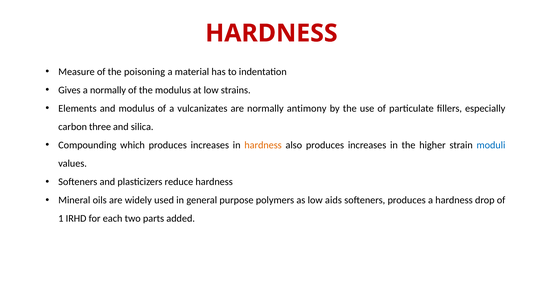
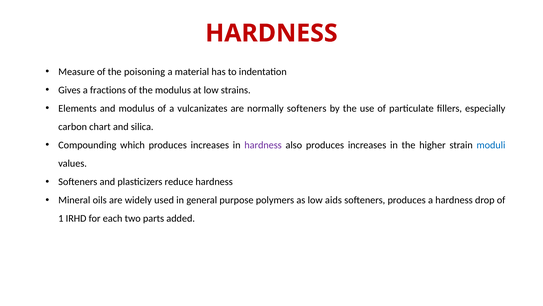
a normally: normally -> fractions (108, 90)
normally antimony: antimony -> softeners (307, 108)
three: three -> chart (100, 127)
hardness colour: orange -> purple (263, 145)
